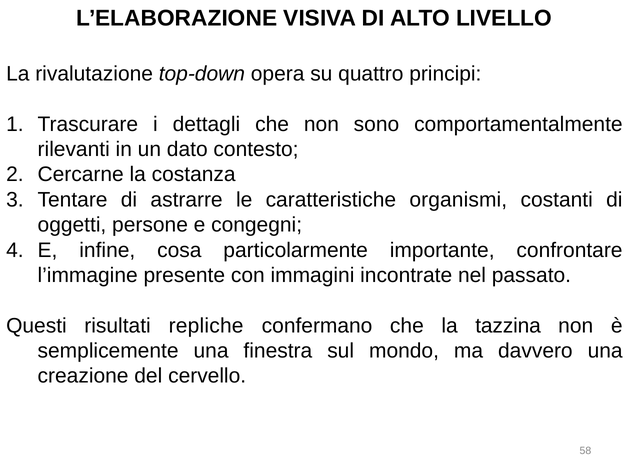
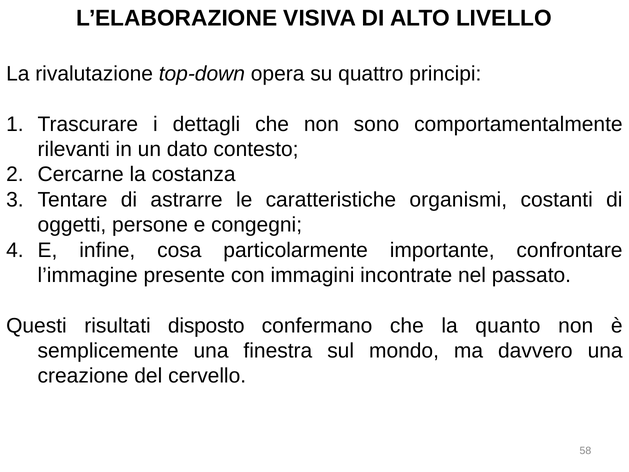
repliche: repliche -> disposto (206, 325)
tazzina: tazzina -> quanto (508, 325)
